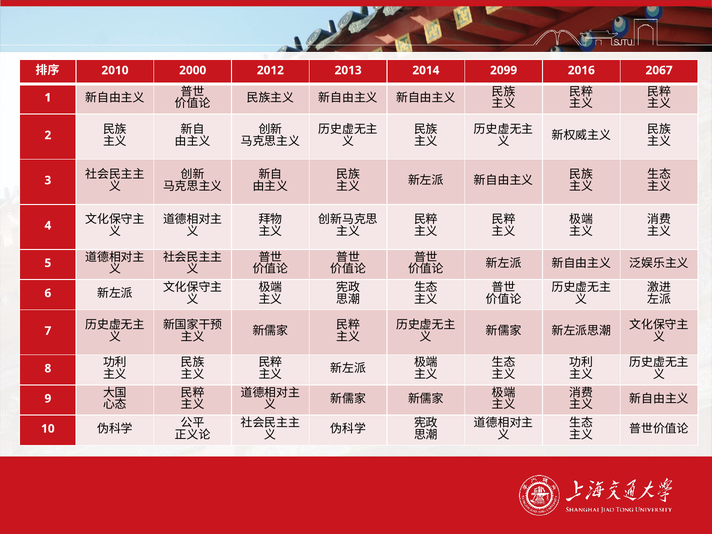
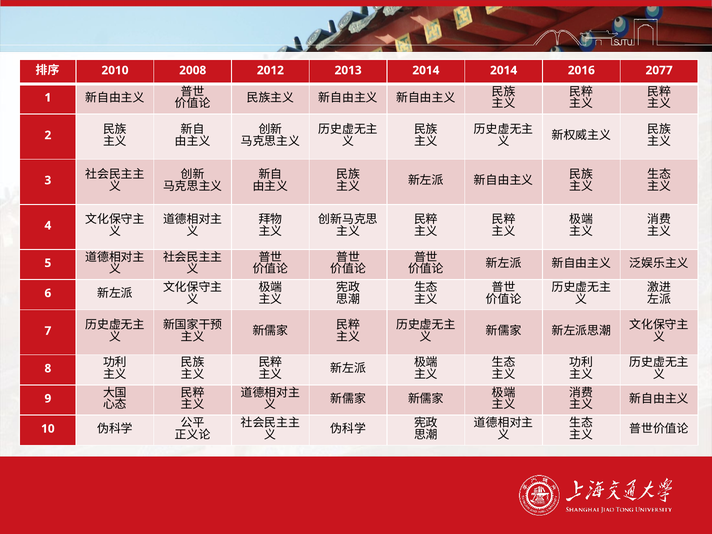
2000: 2000 -> 2008 (193, 70)
2014 2099: 2099 -> 2014 (504, 70)
2067: 2067 -> 2077 (659, 70)
